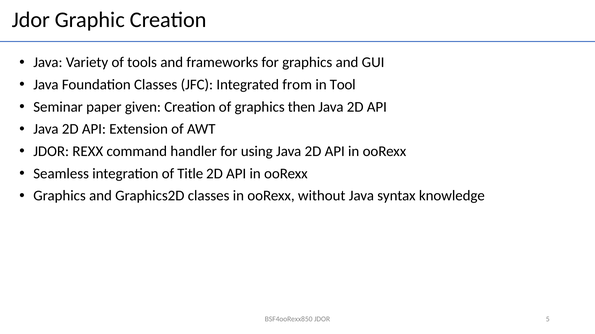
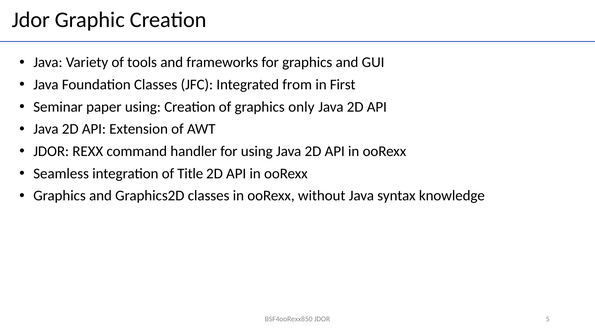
Tool: Tool -> First (343, 85)
paper given: given -> using (143, 107)
then: then -> only (301, 107)
